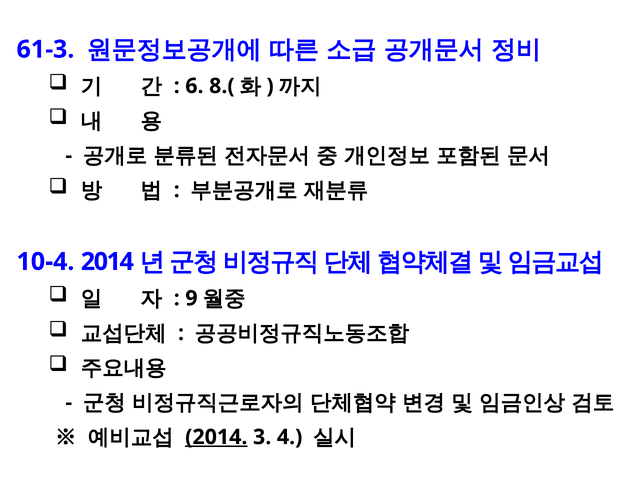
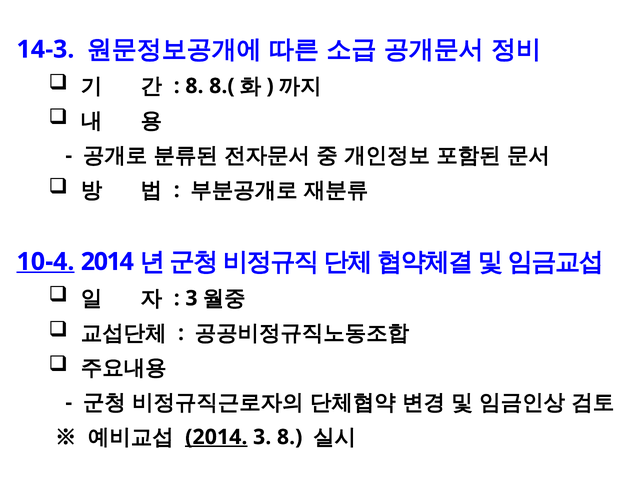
61-3: 61-3 -> 14-3 (45, 49)
6: 6 -> 8 (194, 86)
10-4 underline: none -> present (45, 262)
9: 9 -> 3 (191, 298)
3 4: 4 -> 8 (290, 437)
